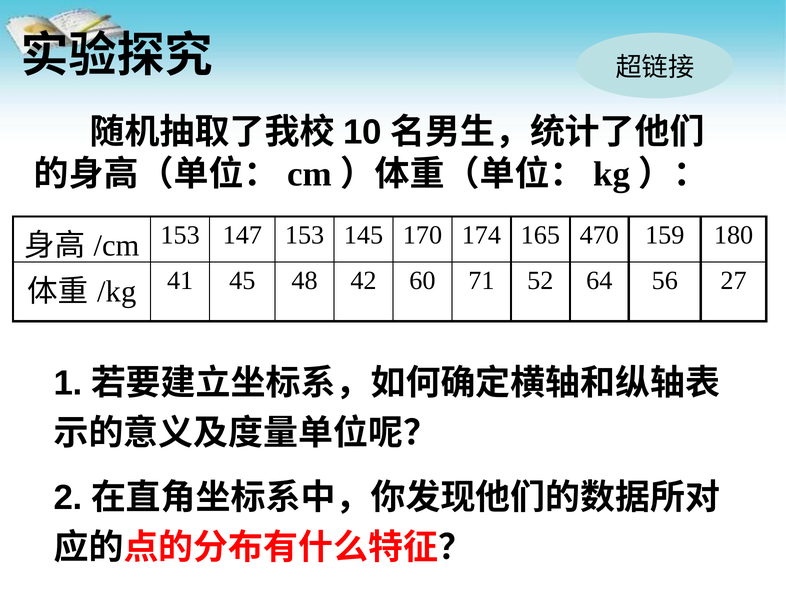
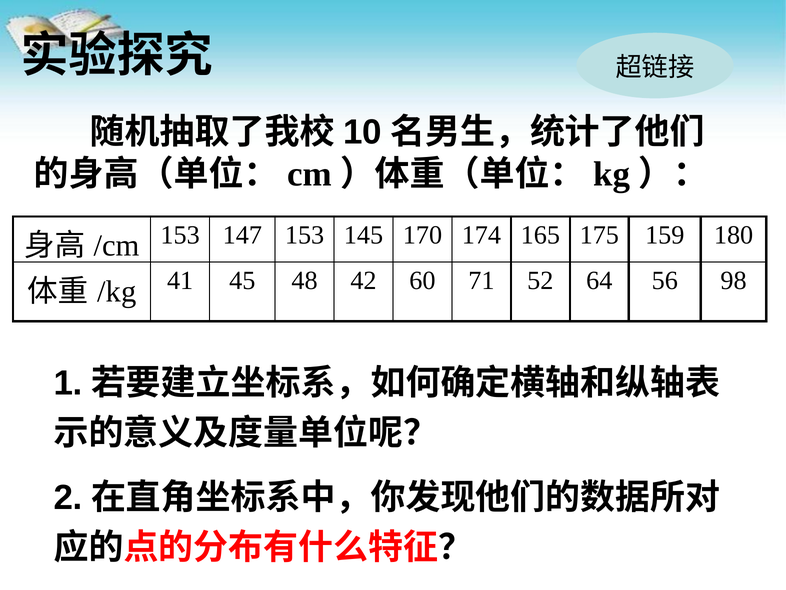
470: 470 -> 175 (599, 235)
27: 27 -> 98 (734, 281)
